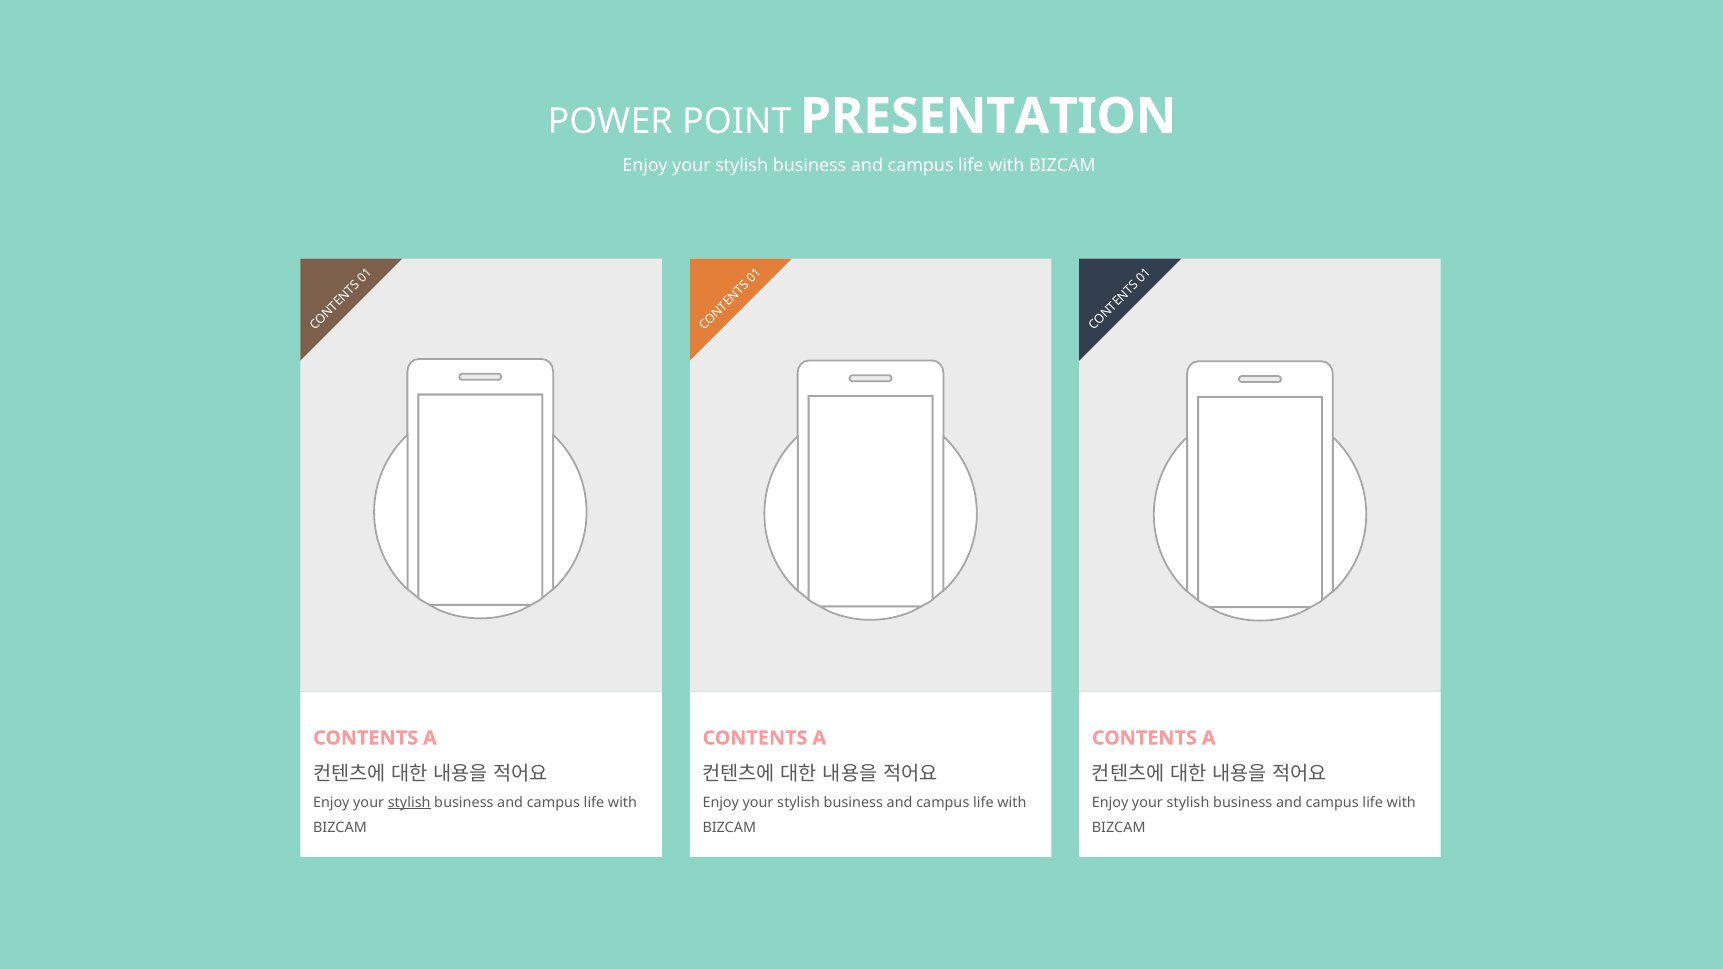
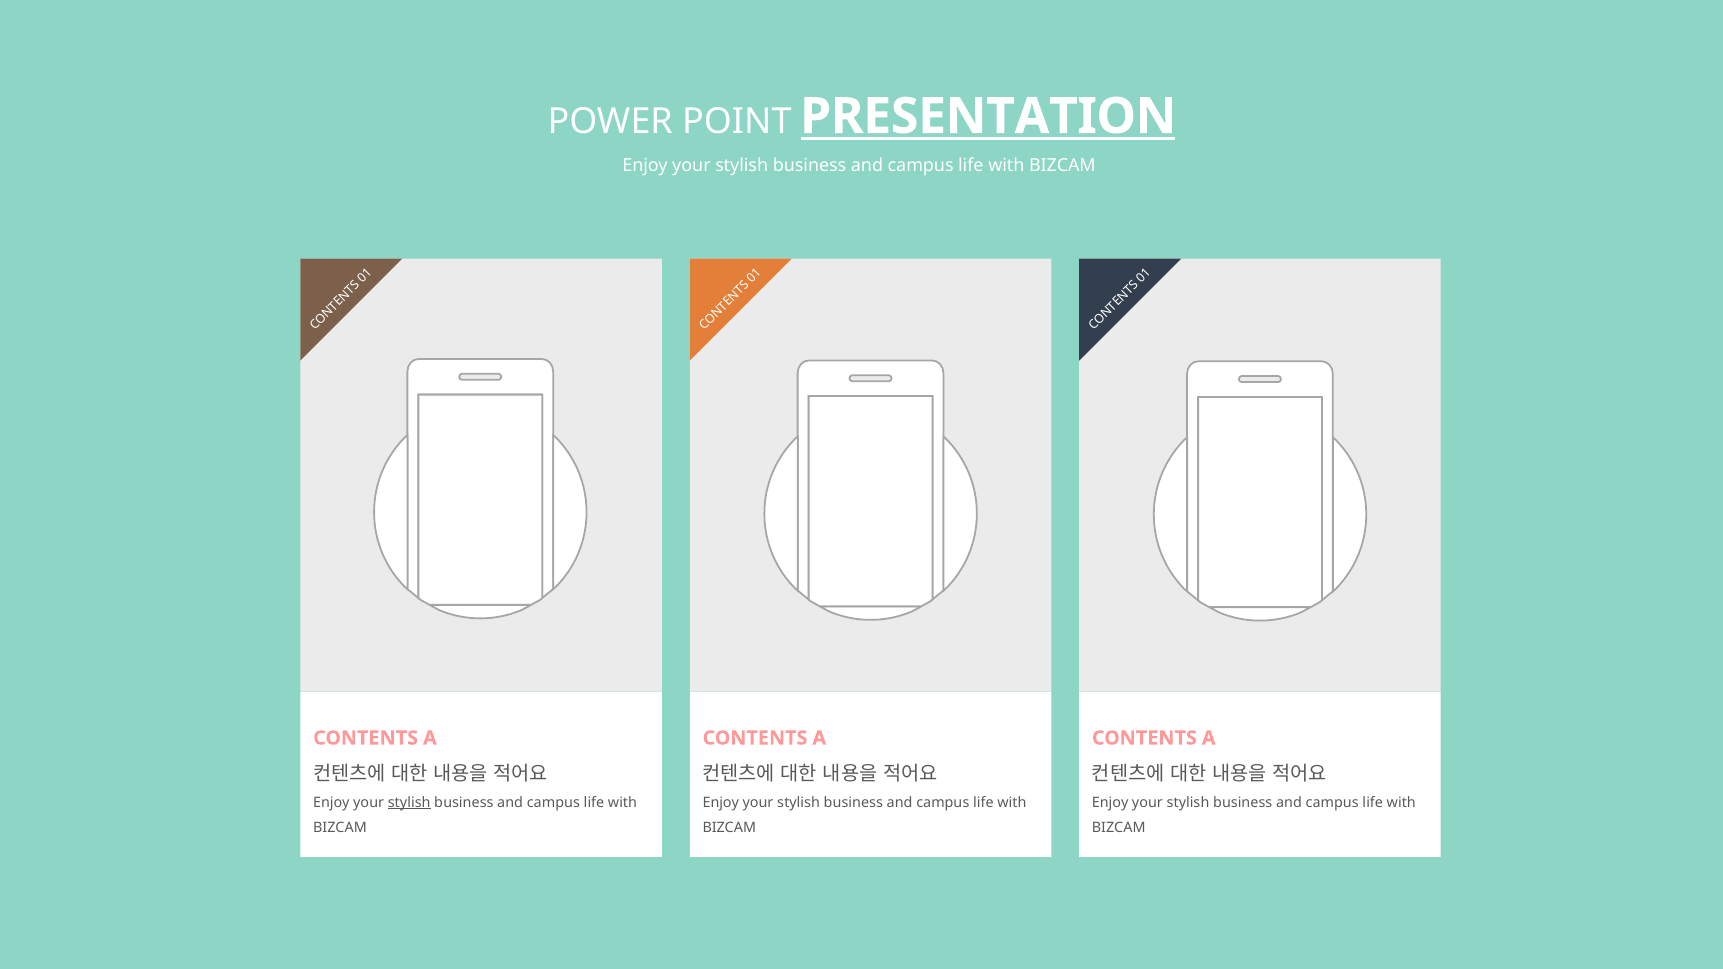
PRESENTATION underline: none -> present (988, 116)
